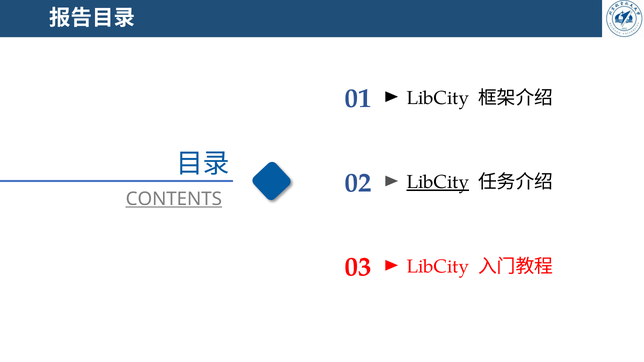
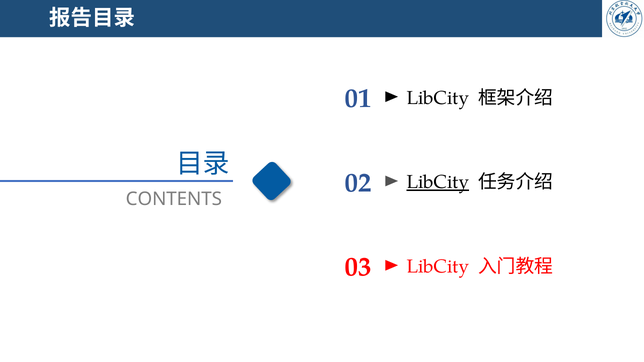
CONTENTS underline: present -> none (174, 199)
